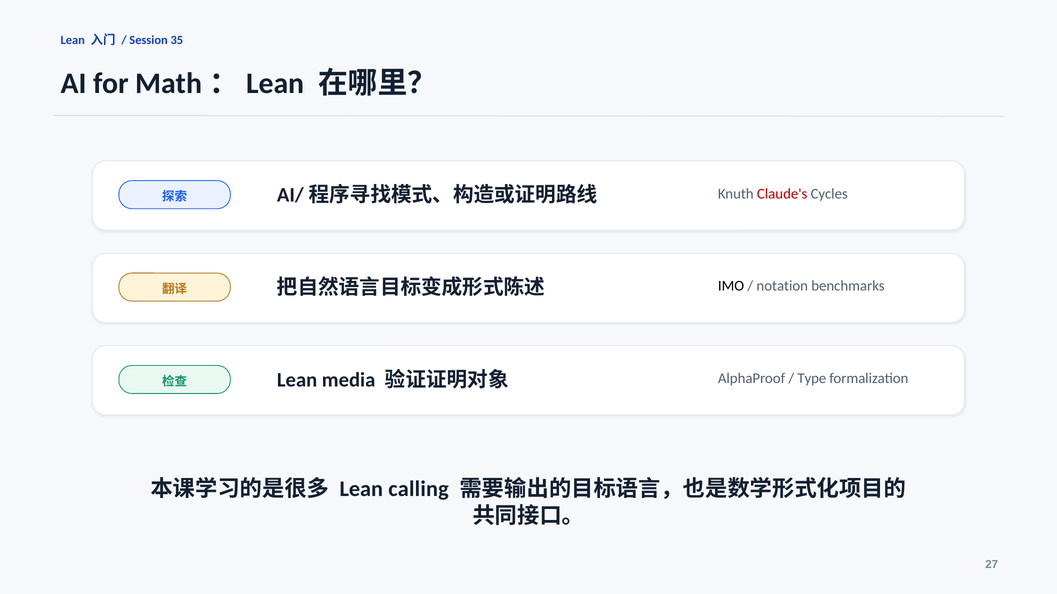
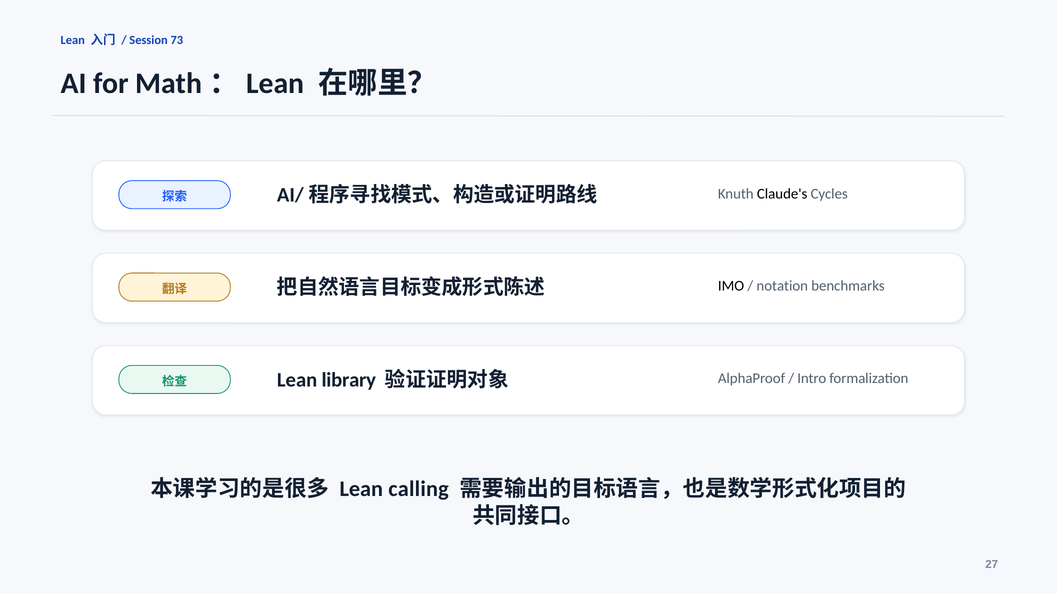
35: 35 -> 73 (177, 40)
Claude's colour: red -> black (782, 194)
media: media -> library (349, 380)
Type: Type -> Intro (812, 379)
